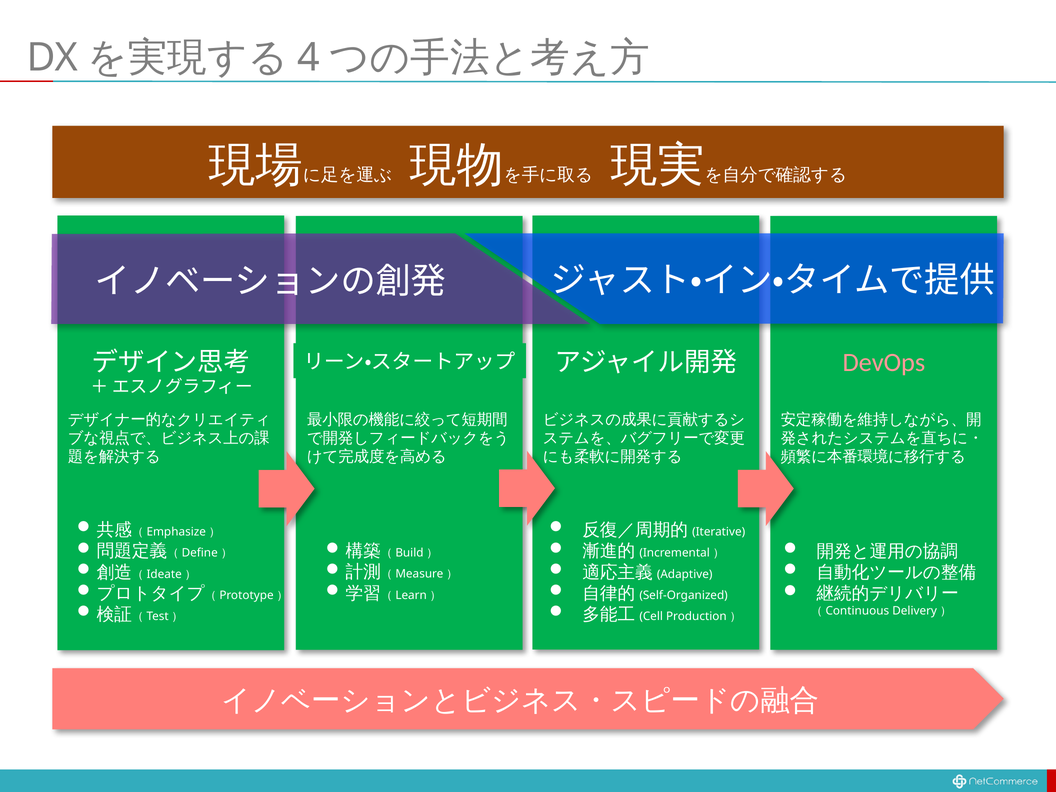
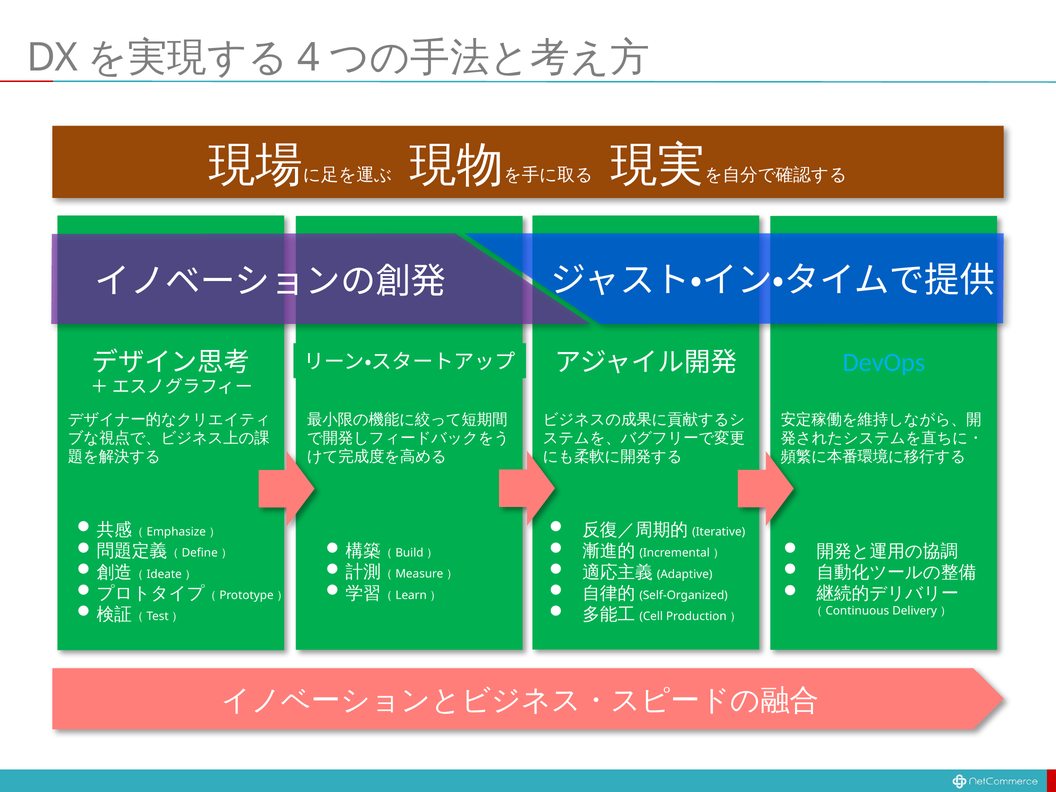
DevOps colour: pink -> light blue (884, 363)
